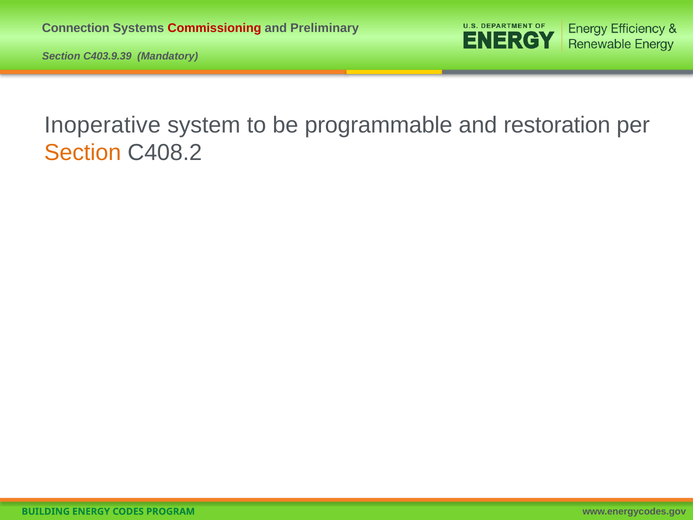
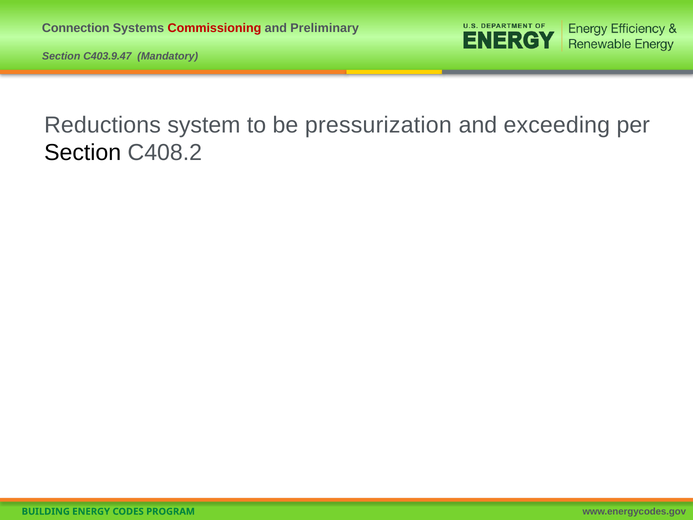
C403.9.39: C403.9.39 -> C403.9.47 (107, 56)
Inoperative: Inoperative -> Reductions (103, 125)
programmable: programmable -> pressurization (378, 125)
restoration: restoration -> exceeding (557, 125)
Section colour: orange -> black (83, 153)
